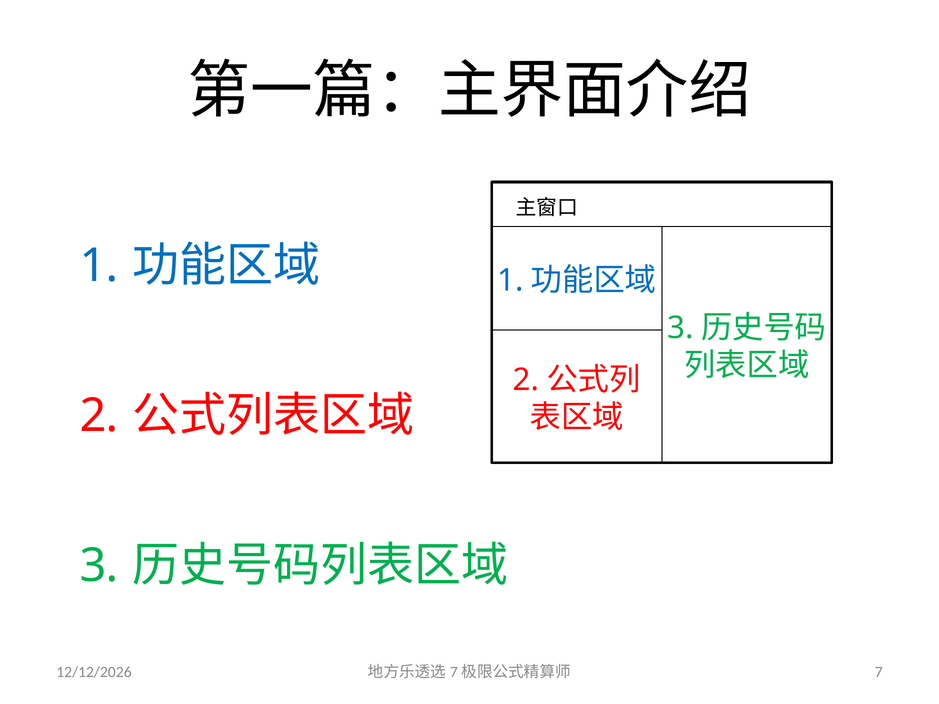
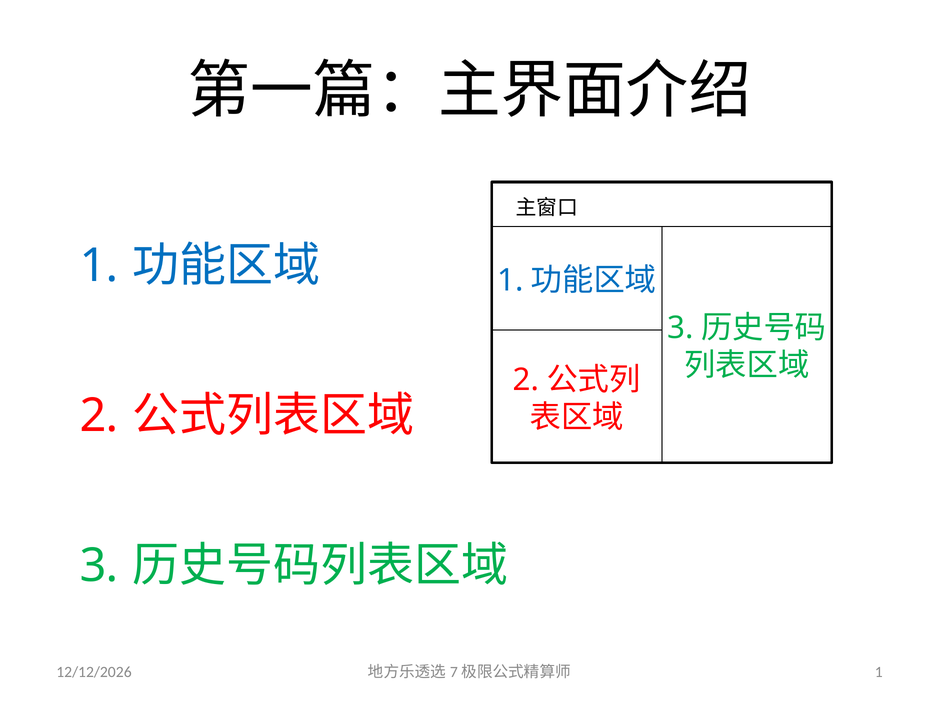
7: 7 -> 1 (879, 672)
